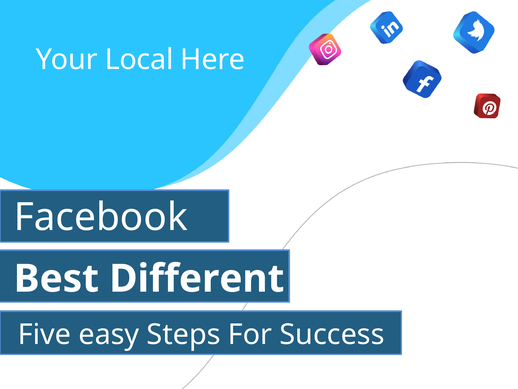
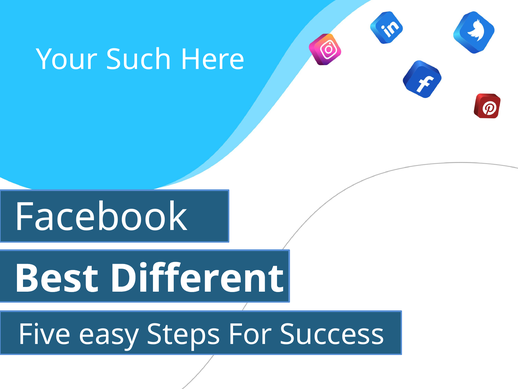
Local: Local -> Such (139, 59)
